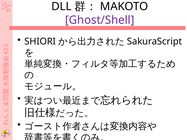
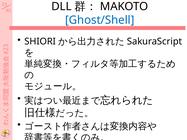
Ghost/Shell colour: purple -> blue (100, 20)
